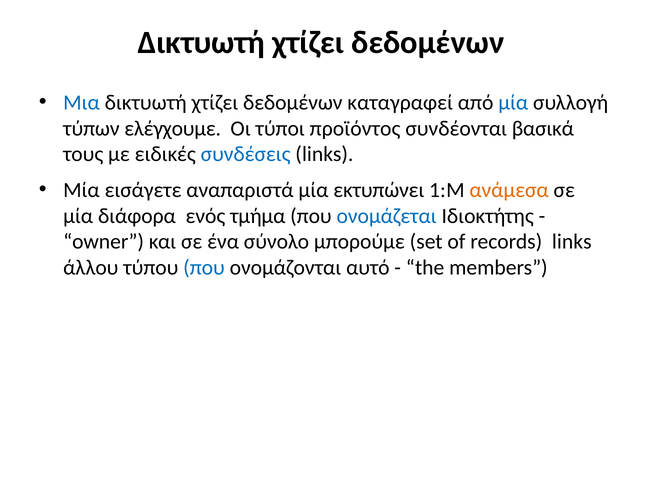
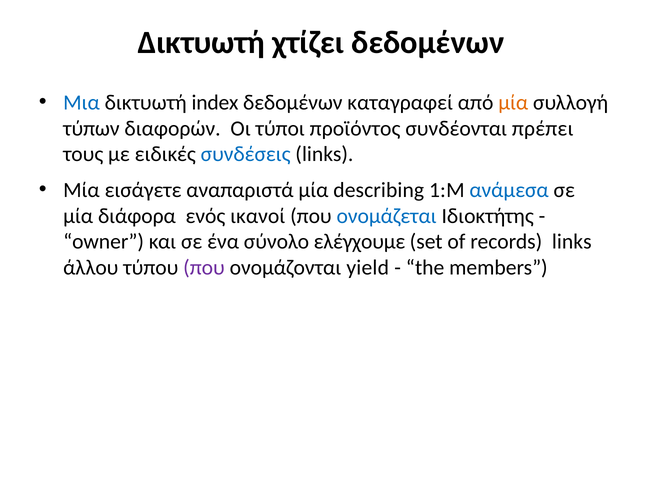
χτίζει: χτίζει -> index (215, 103)
μία colour: blue -> orange (513, 103)
ελέγχουμε: ελέγχουμε -> διαφορών (173, 128)
βασικά: βασικά -> πρέπει (543, 128)
εκτυπώνει: εκτυπώνει -> describing (379, 190)
ανάμεσα colour: orange -> blue (509, 190)
τμήμα: τμήμα -> ικανοί (258, 216)
μπορούμε: μπορούμε -> ελέγχουμε (359, 242)
που colour: blue -> purple (204, 268)
αυτό: αυτό -> yield (368, 268)
